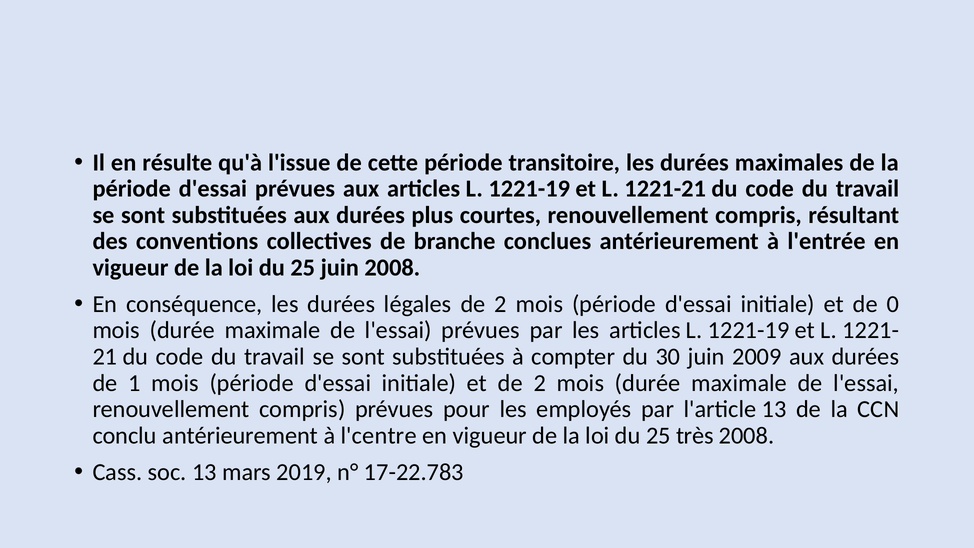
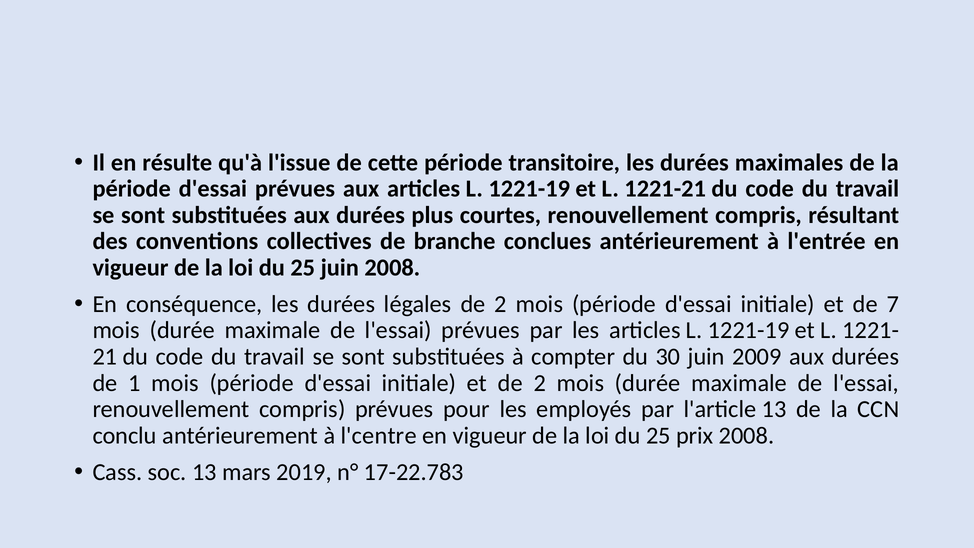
0: 0 -> 7 (893, 304)
très: très -> prix (695, 436)
